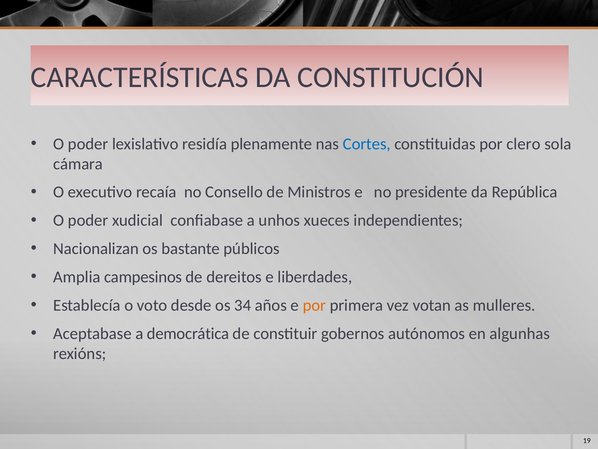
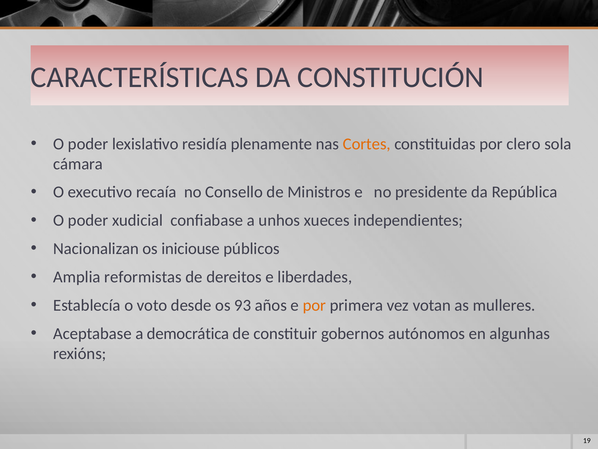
Cortes colour: blue -> orange (367, 144)
bastante: bastante -> iniciouse (191, 249)
campesinos: campesinos -> reformistas (143, 277)
34: 34 -> 93 (243, 305)
